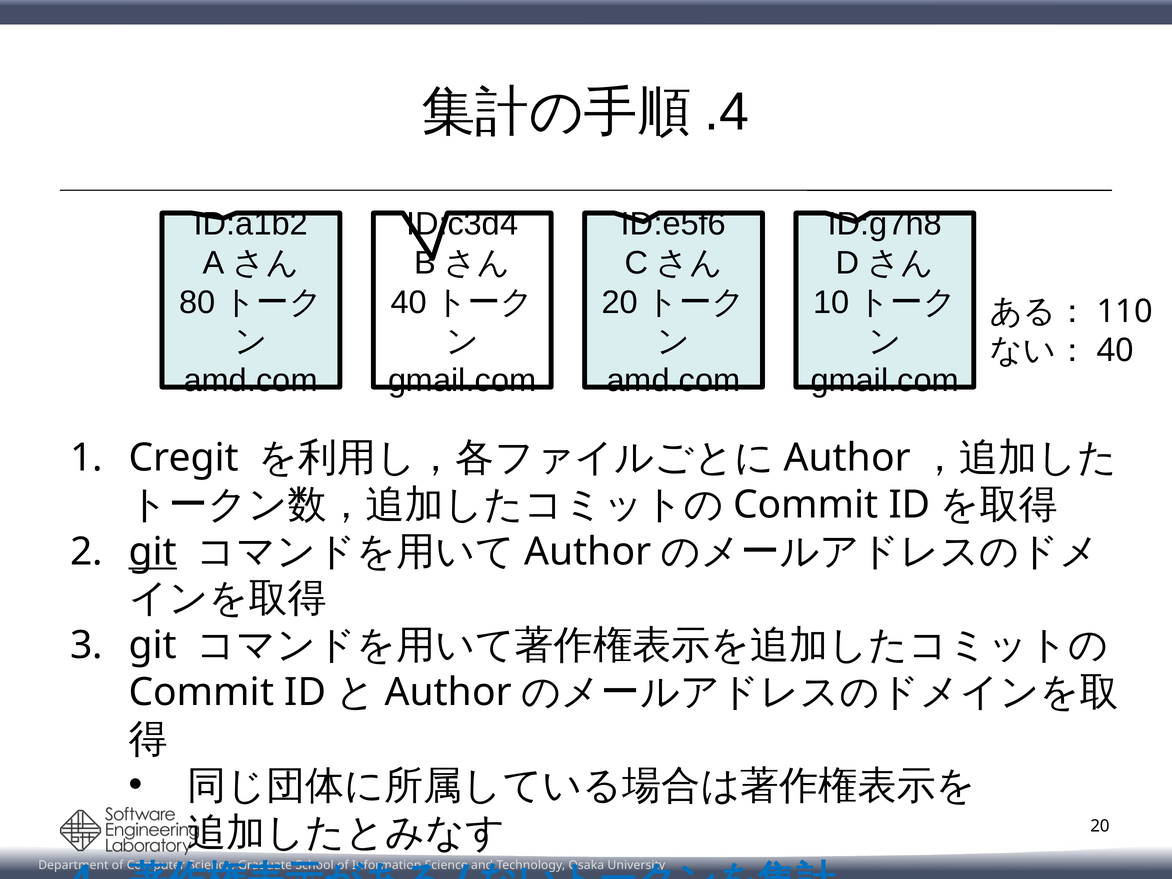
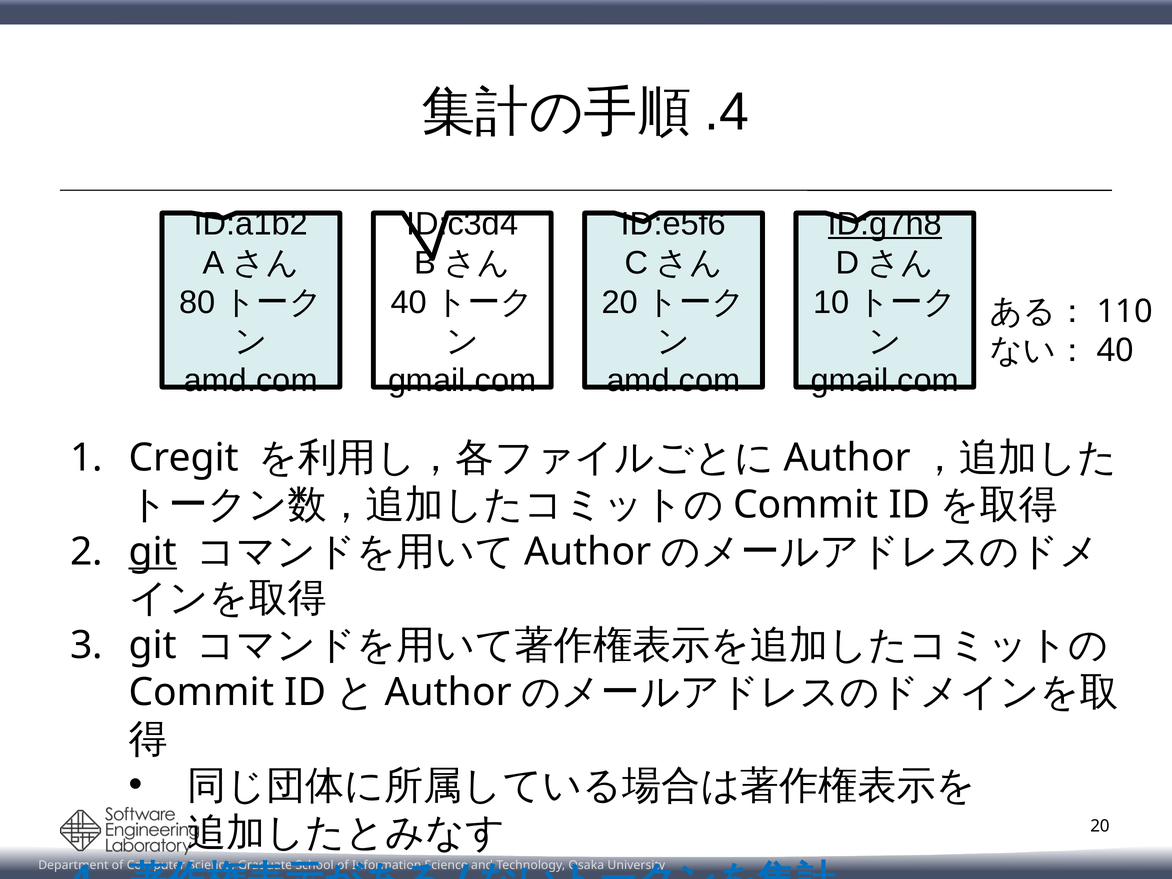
ID:g7h8 underline: none -> present (885, 224)
